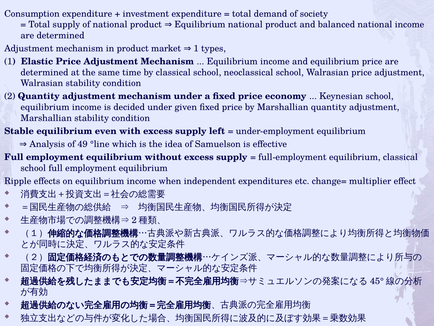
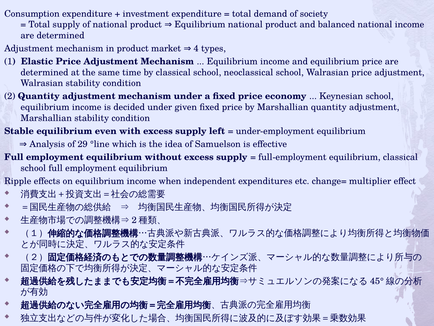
market 1: 1 -> 4 (196, 48)
49: 49 -> 29 (83, 144)
